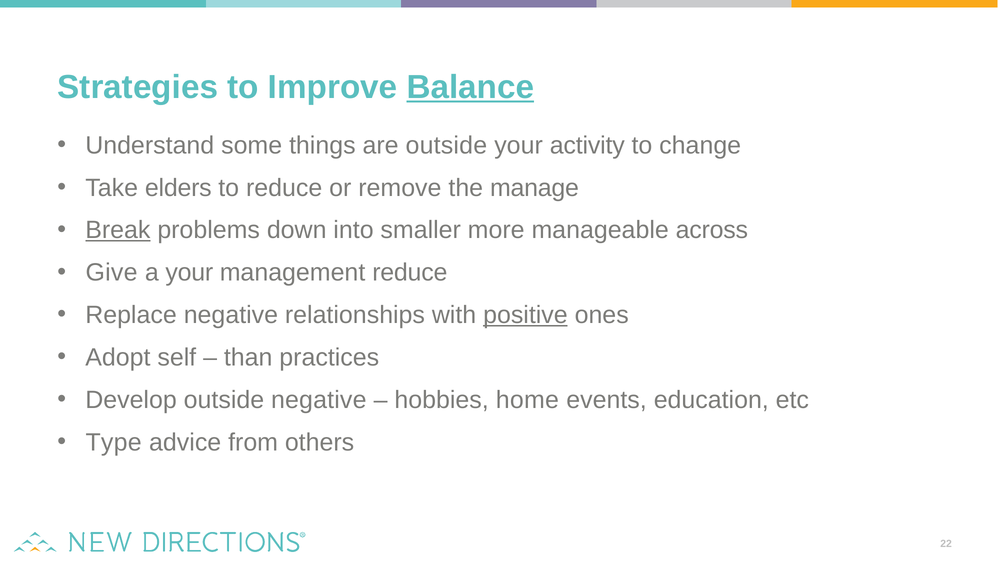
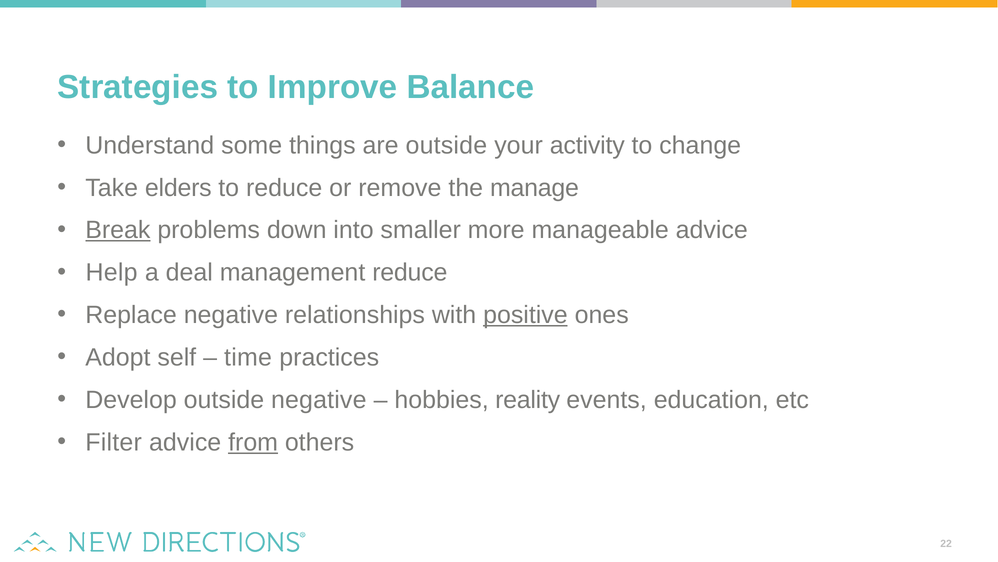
Balance underline: present -> none (470, 87)
manageable across: across -> advice (712, 230)
Give: Give -> Help (112, 272)
a your: your -> deal (189, 272)
than: than -> time (248, 357)
home: home -> reality (528, 400)
Type: Type -> Filter (114, 442)
from underline: none -> present (253, 442)
